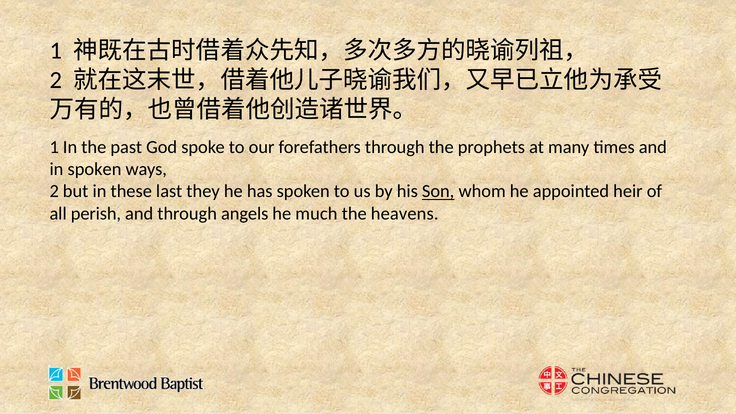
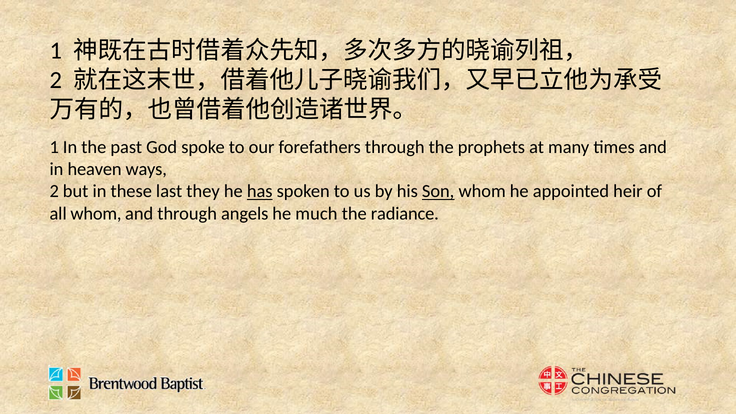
in spoken: spoken -> heaven (95, 169)
has underline: none -> present (260, 191)
all perish: perish -> whom (96, 213)
heavens: heavens -> radiance (405, 213)
